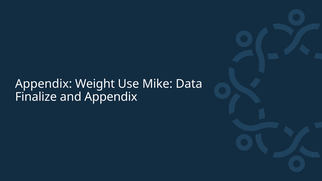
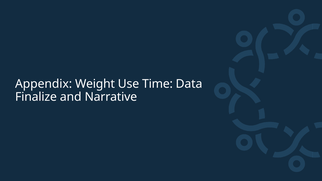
Mike: Mike -> Time (157, 84)
and Appendix: Appendix -> Narrative (111, 97)
